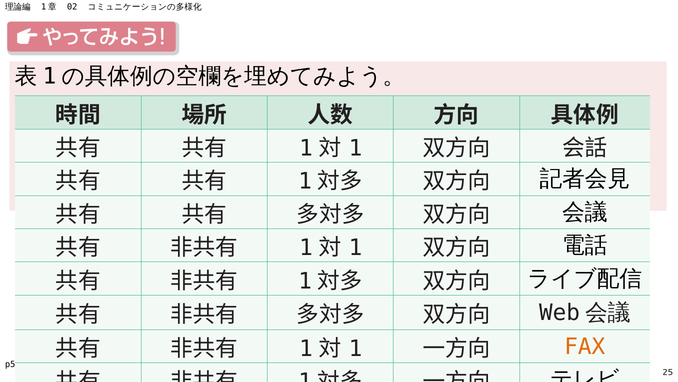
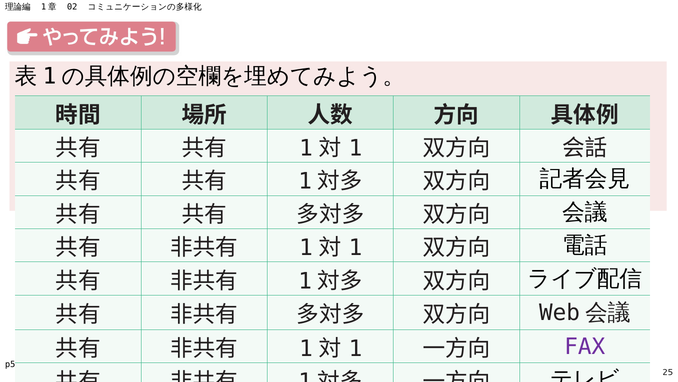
FAX colour: orange -> purple (585, 346)
